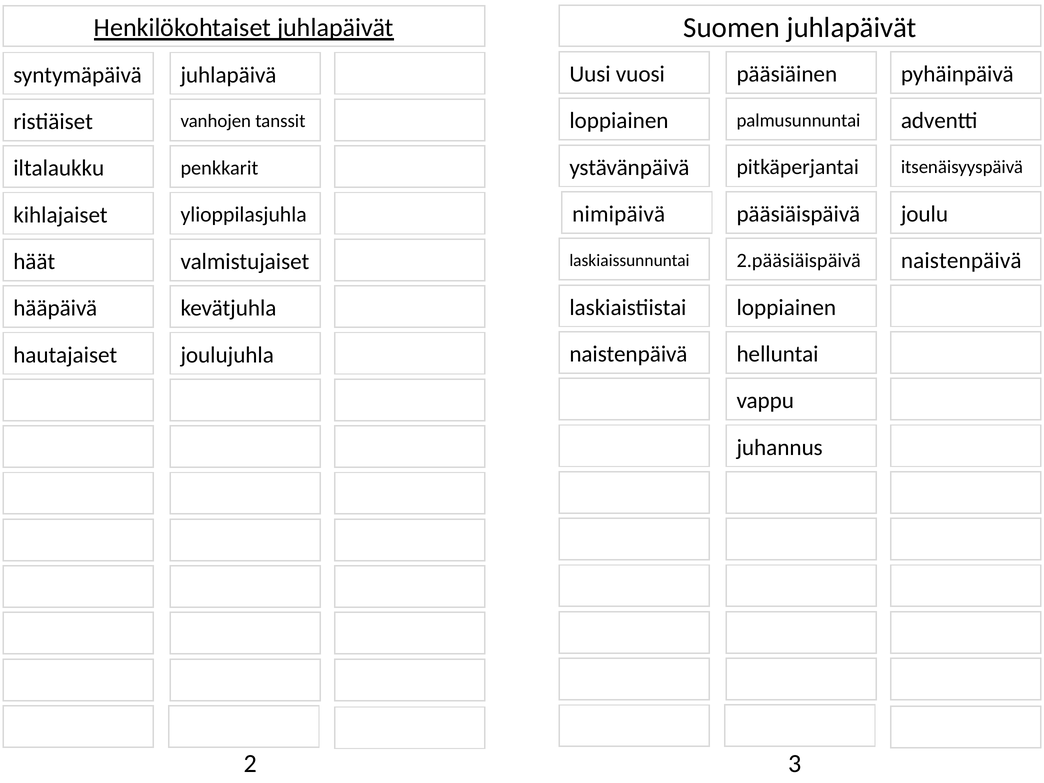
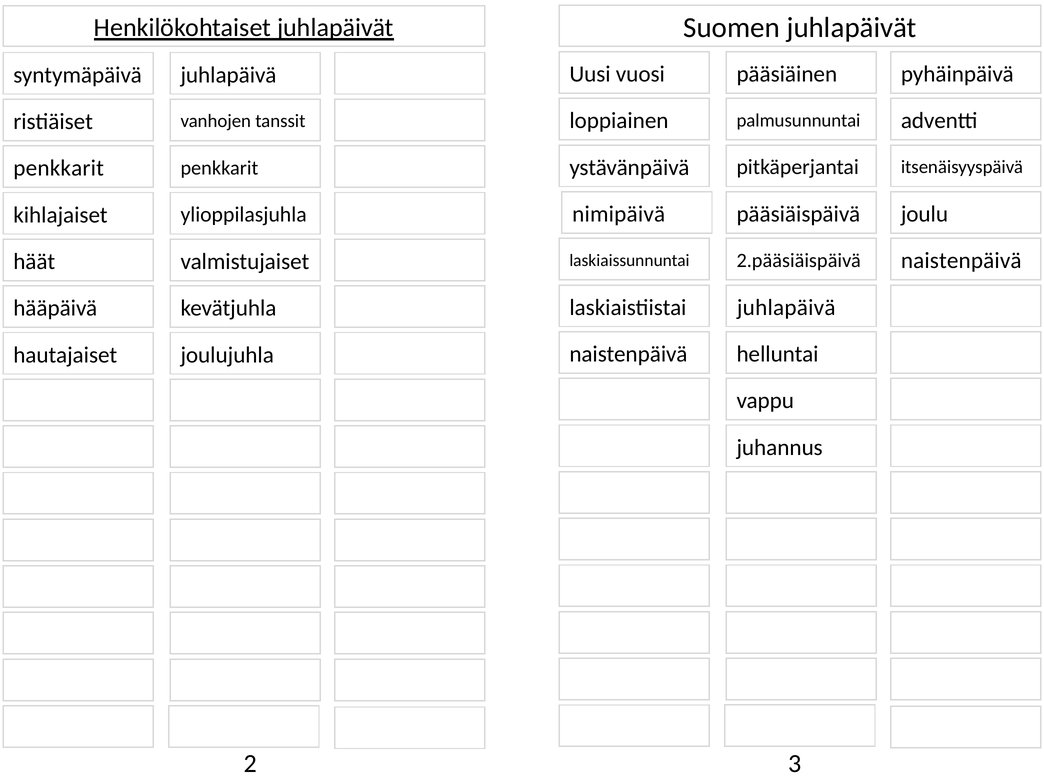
iltalaukku: iltalaukku -> penkkarit (59, 168)
loppiainen: loppiainen -> juhlapäivä (786, 307)
